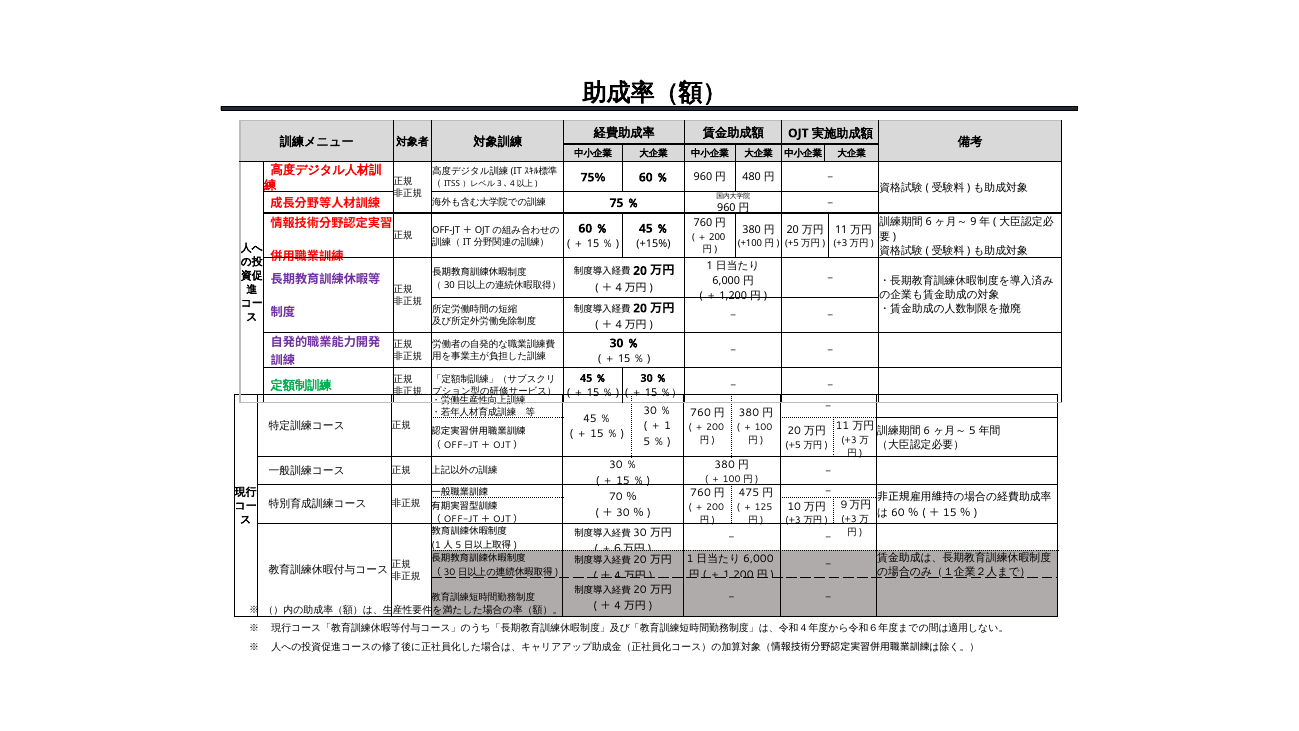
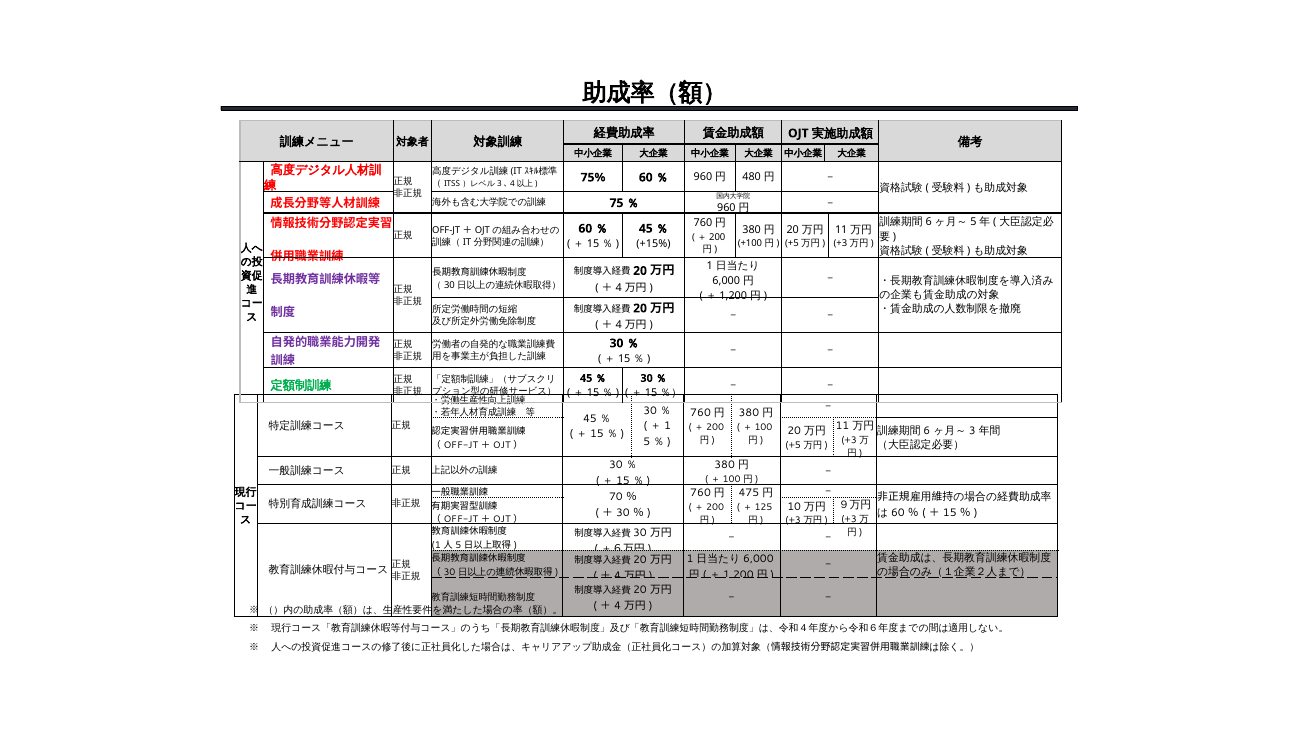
9: 9 -> 5 (973, 221)
5: 5 -> 3 (972, 431)
